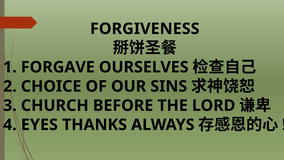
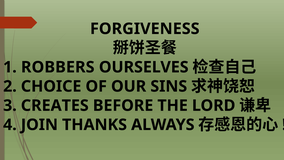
FORGAVE: FORGAVE -> ROBBERS (58, 67)
CHURCH: CHURCH -> CREATES (55, 105)
EYES: EYES -> JOIN (39, 125)
